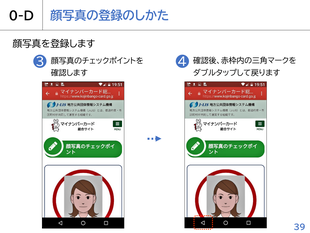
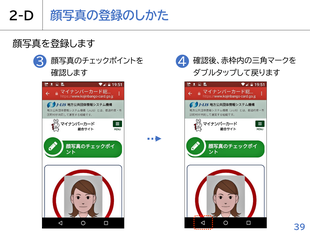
0-D: 0-D -> 2-D (21, 16)
